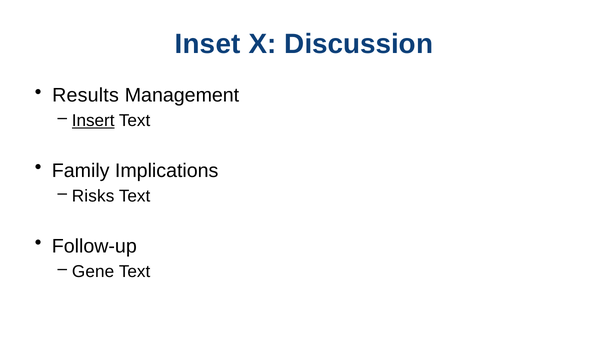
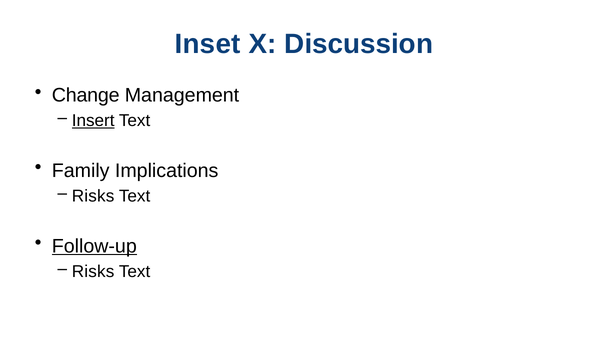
Results: Results -> Change (86, 95)
Follow-up underline: none -> present (94, 246)
Gene: Gene -> Risks (93, 271)
